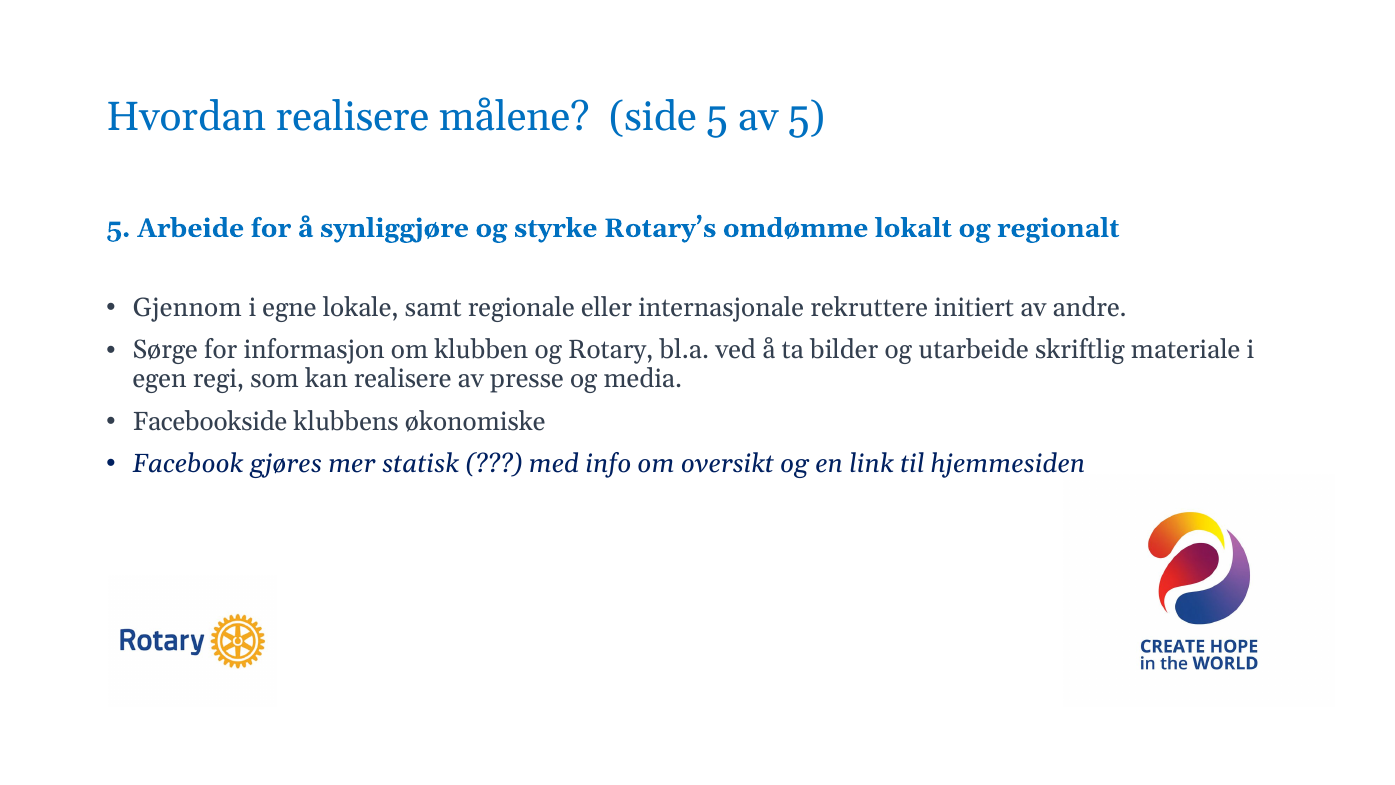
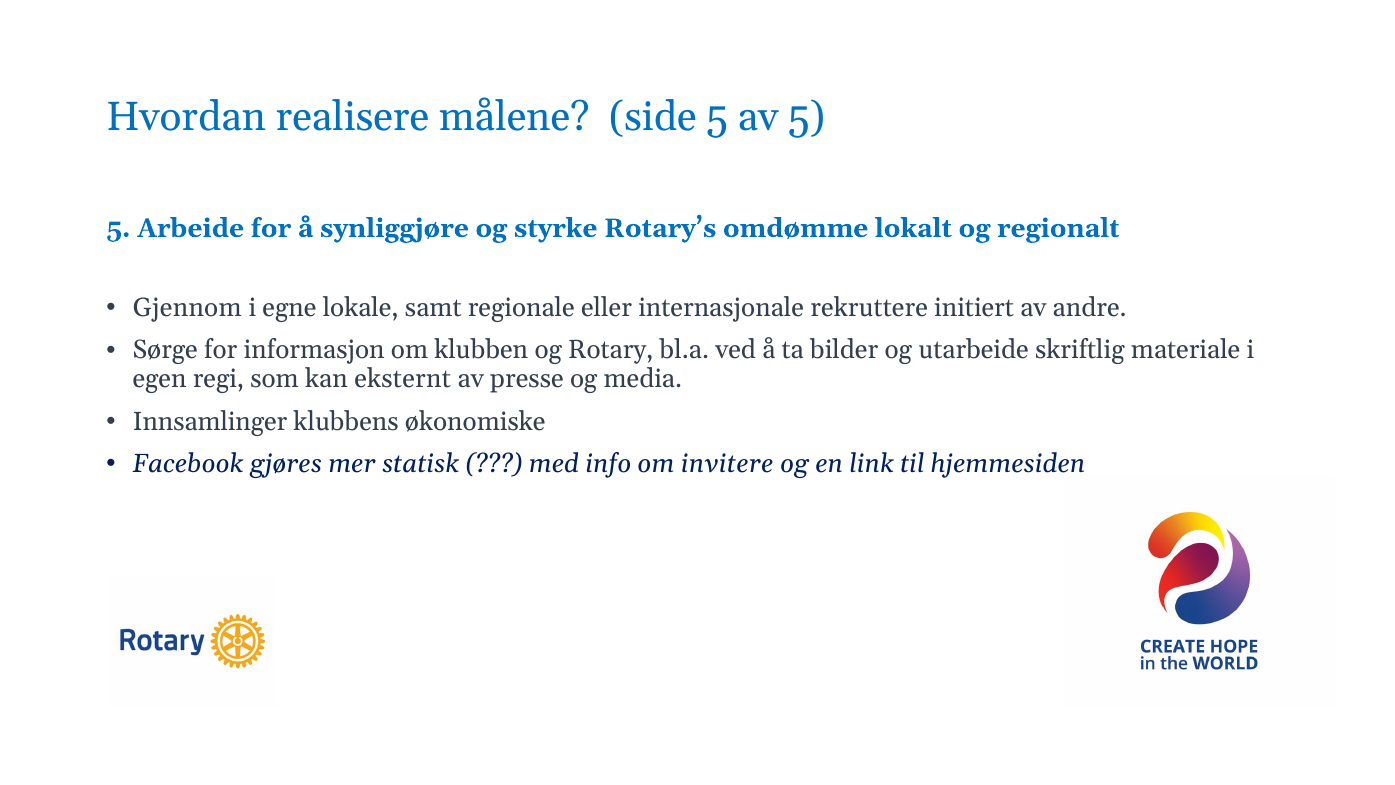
kan realisere: realisere -> eksternt (403, 378)
Facebookside: Facebookside -> Innsamlinger (210, 421)
oversikt: oversikt -> invitere (727, 464)
